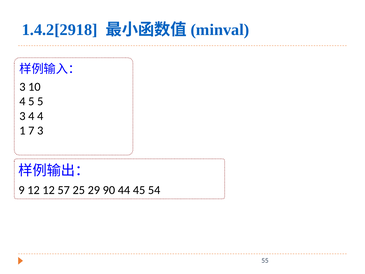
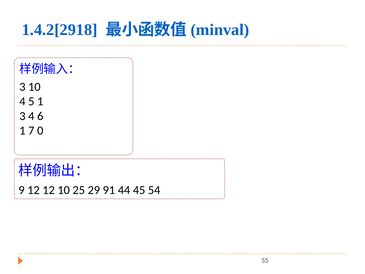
5 5: 5 -> 1 (40, 101)
4 4: 4 -> 6 (40, 116)
7 3: 3 -> 0 (40, 131)
12 57: 57 -> 10 (64, 190)
90: 90 -> 91 (109, 190)
